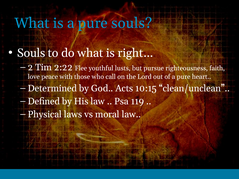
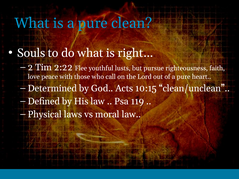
pure souls: souls -> clean (132, 23)
